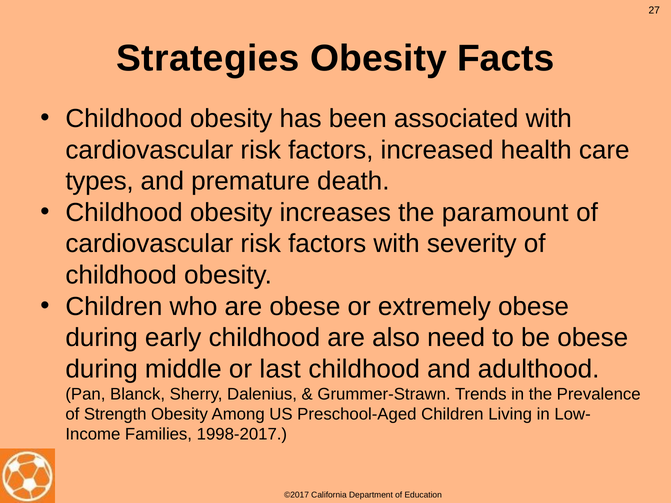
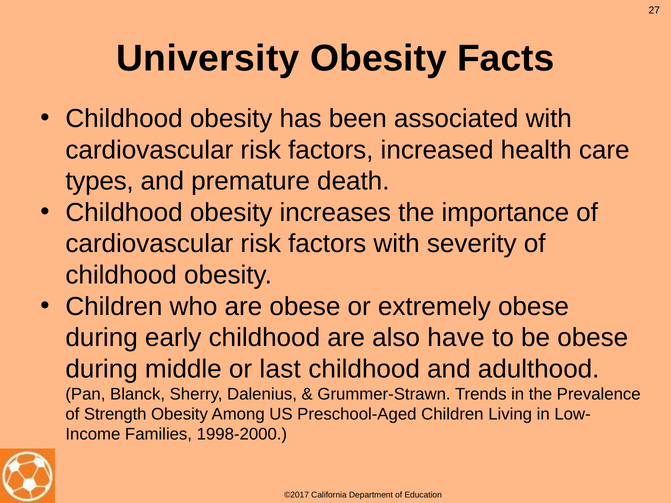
Strategies: Strategies -> University (208, 58)
paramount: paramount -> importance (505, 213)
need: need -> have (456, 338)
1998-2017: 1998-2017 -> 1998-2000 (242, 435)
